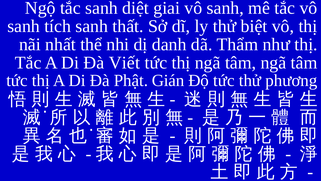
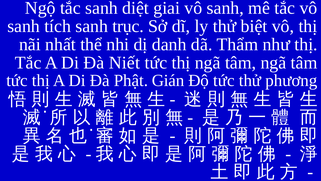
thất: thất -> trục (128, 26)
Viết: Viết -> Niết (124, 63)
